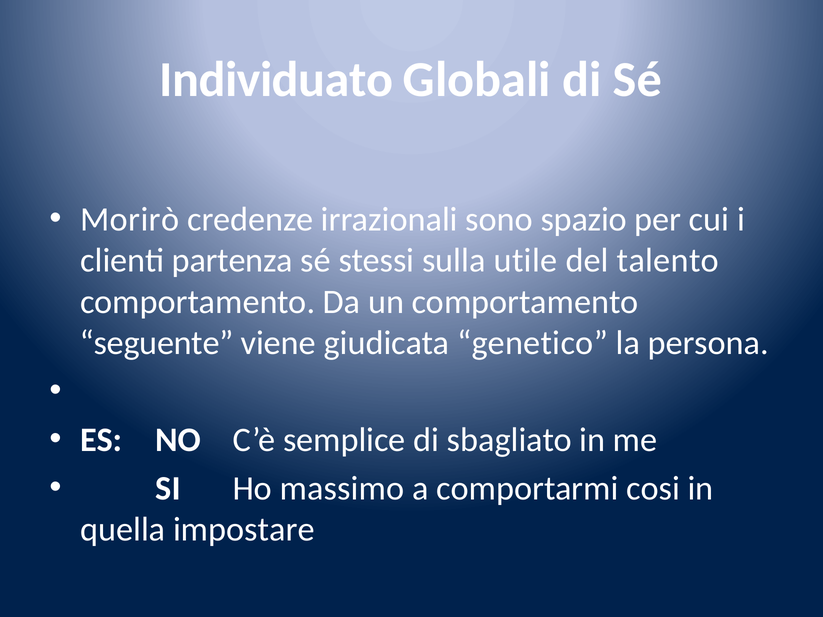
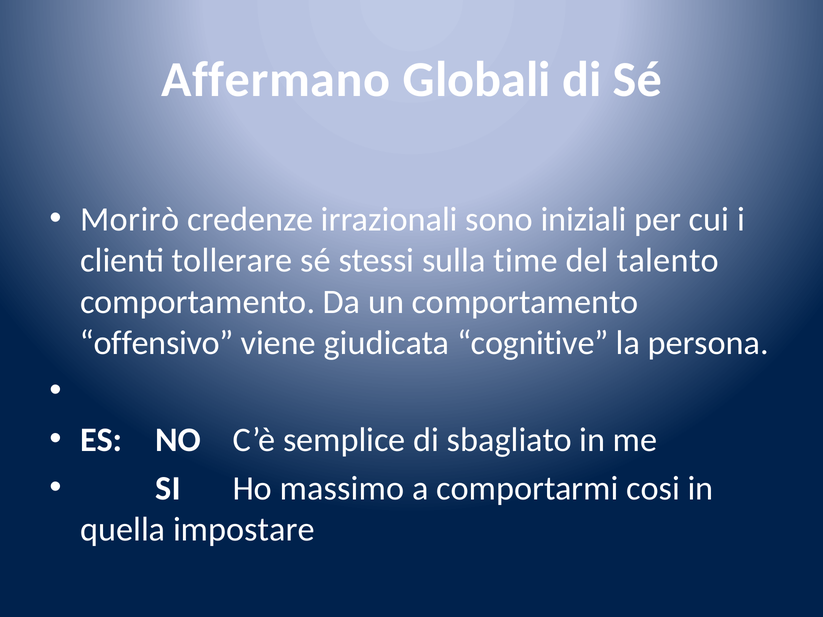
Individuato: Individuato -> Affermano (276, 80)
spazio: spazio -> iniziali (584, 220)
partenza: partenza -> tollerare (232, 261)
utile: utile -> time (526, 261)
seguente: seguente -> offensivo (157, 343)
genetico: genetico -> cognitive (533, 343)
